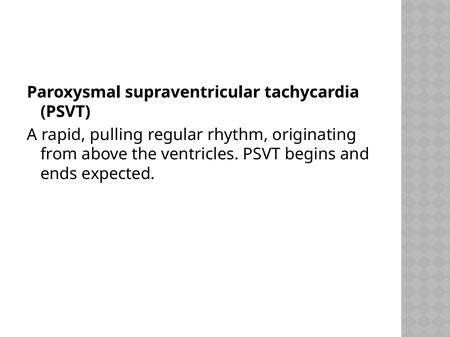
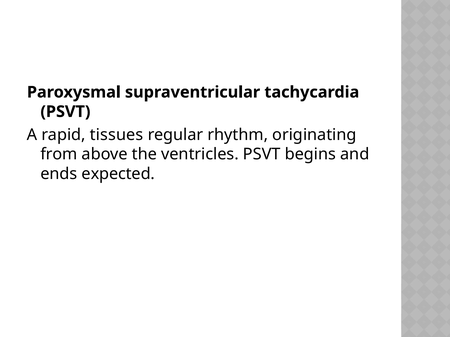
pulling: pulling -> tissues (117, 135)
